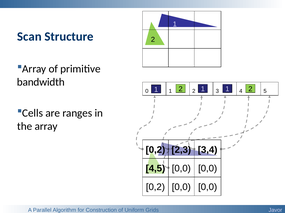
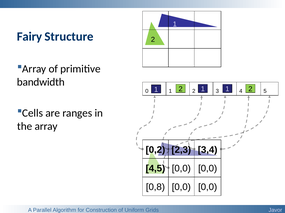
Scan: Scan -> Fairy (29, 37)
0,2: 0,2 -> 0,8 (155, 188)
